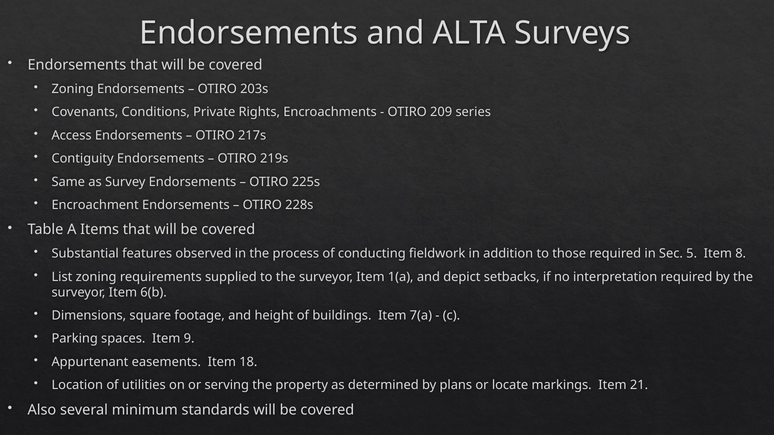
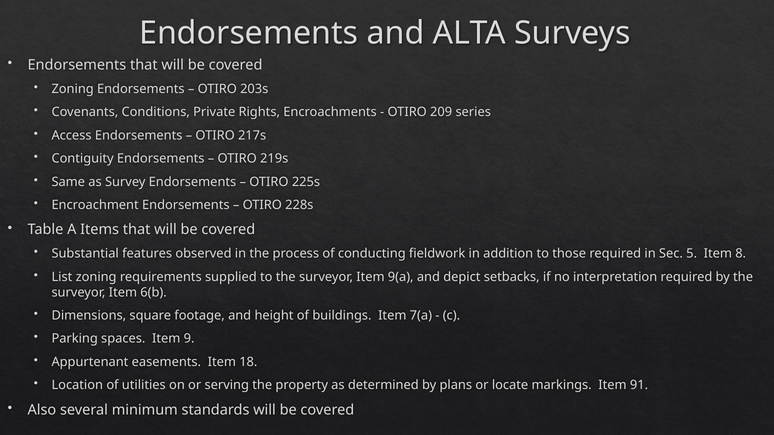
1(a: 1(a -> 9(a (401, 277)
21: 21 -> 91 (639, 385)
